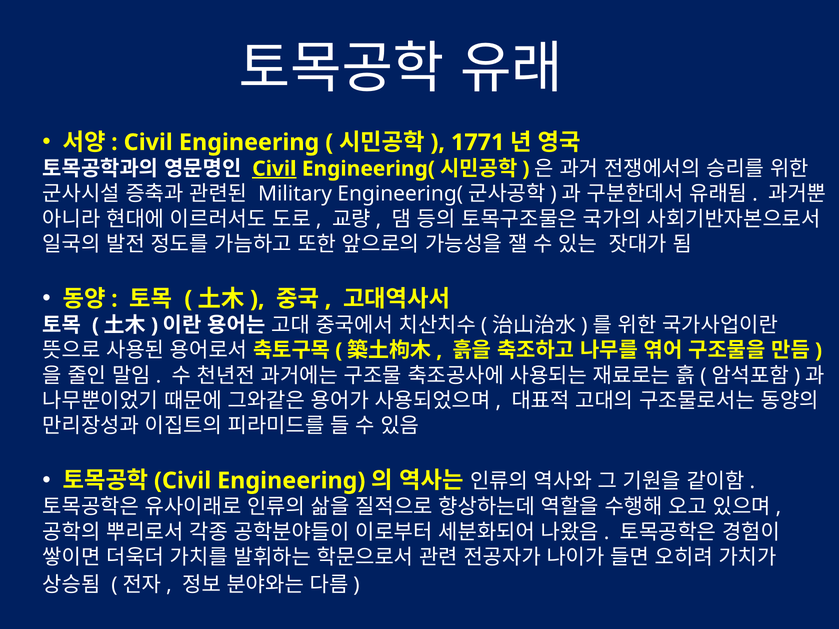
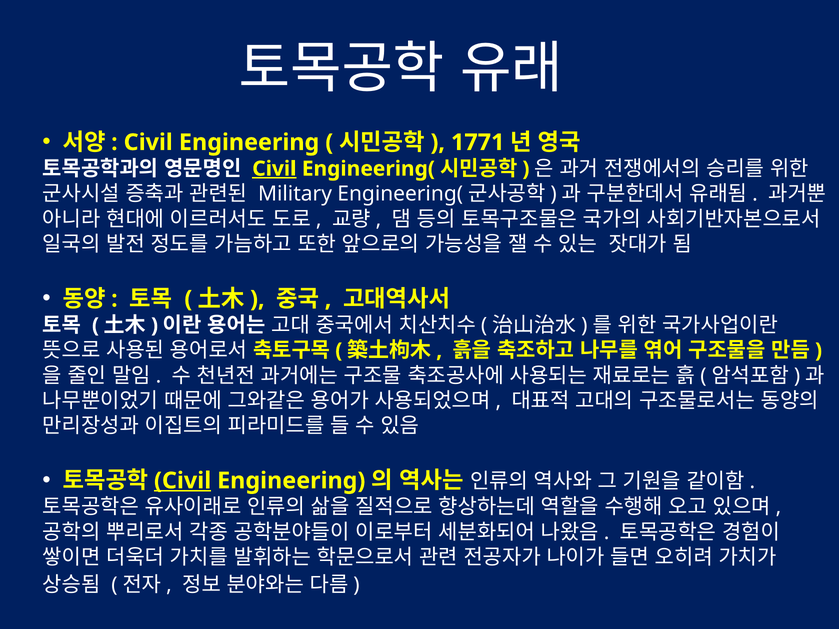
Civil underline: none -> present (183, 481)
